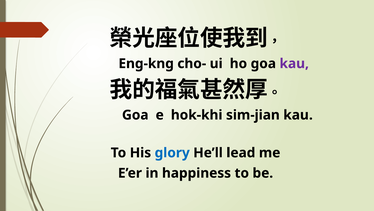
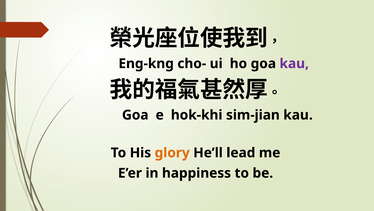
glory colour: blue -> orange (172, 152)
